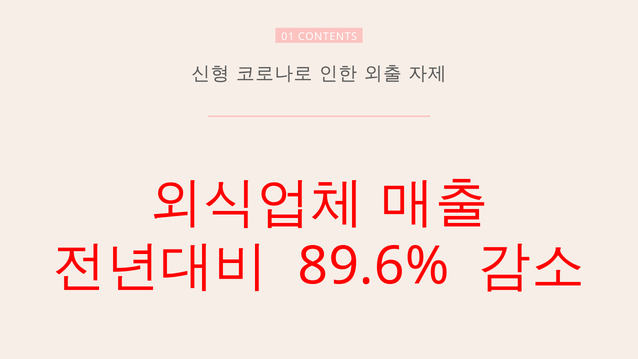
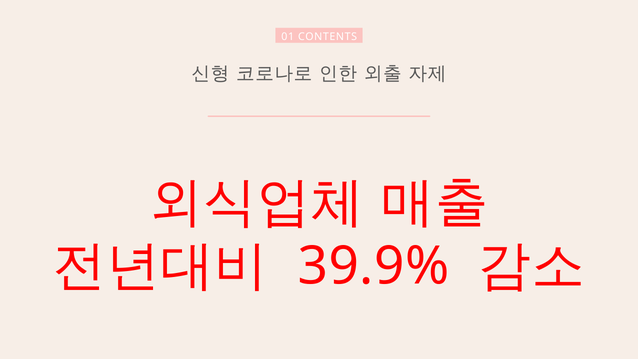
89.6%: 89.6% -> 39.9% (373, 266)
